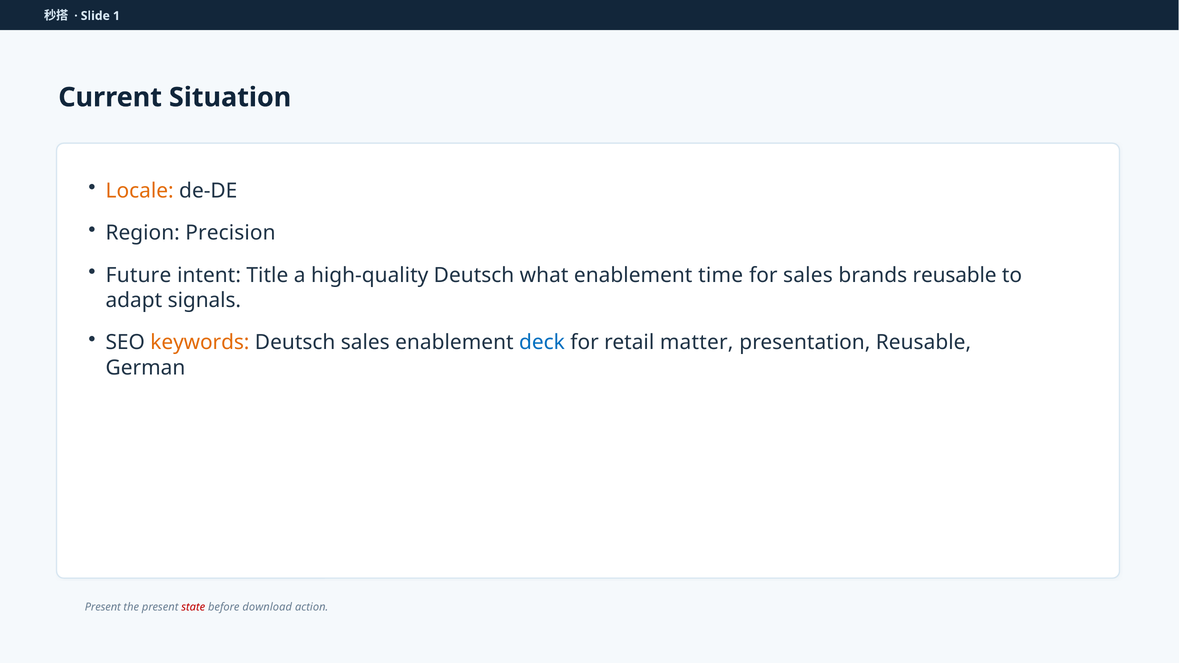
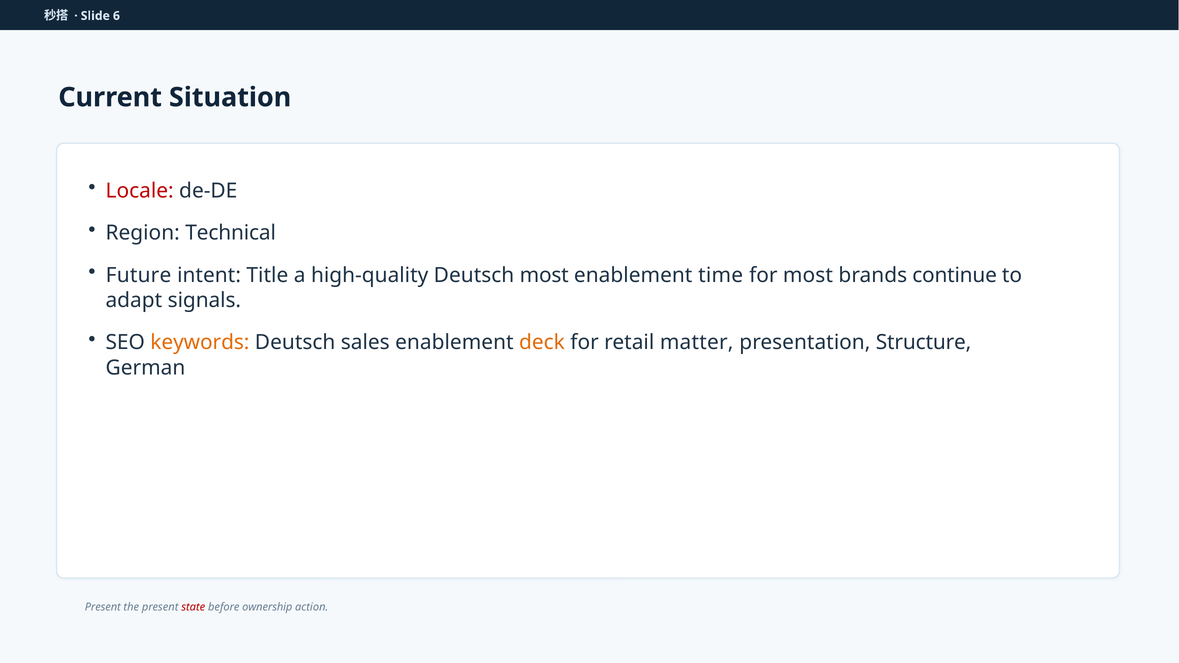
1: 1 -> 6 (116, 16)
Locale colour: orange -> red (140, 191)
Precision: Precision -> Technical (231, 233)
Deutsch what: what -> most (544, 275)
for sales: sales -> most (808, 275)
brands reusable: reusable -> continue (955, 275)
deck colour: blue -> orange (542, 343)
presentation Reusable: Reusable -> Structure (924, 343)
download: download -> ownership (267, 607)
